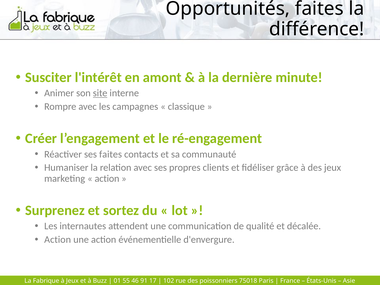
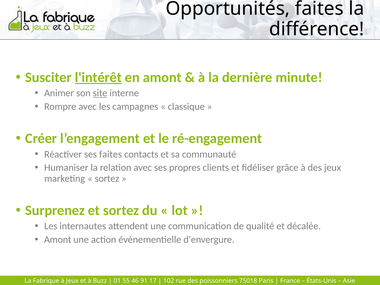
l'intérêt underline: none -> present (98, 77)
action: action -> sortez (107, 179)
Action: Action -> Amont (58, 240)
